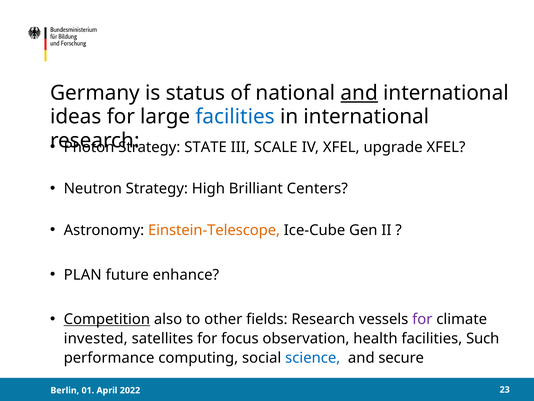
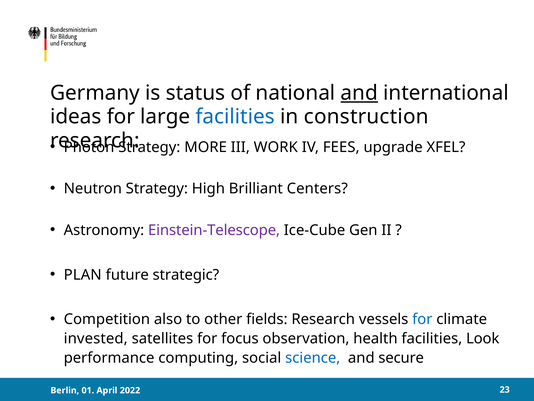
in international: international -> construction (366, 117)
STATE: STATE -> MORE (206, 147)
SCALE: SCALE -> WORK (276, 147)
IV XFEL: XFEL -> FEES (341, 147)
Einstein-Telescope colour: orange -> purple (214, 230)
enhance: enhance -> strategic (186, 274)
Competition underline: present -> none (107, 319)
for colour: purple -> blue (422, 319)
Such: Such -> Look (483, 338)
